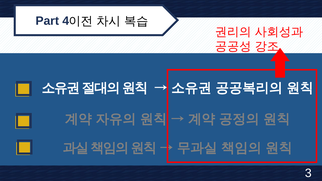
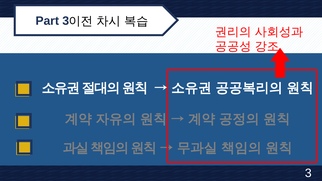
Part 4: 4 -> 3 (66, 21)
